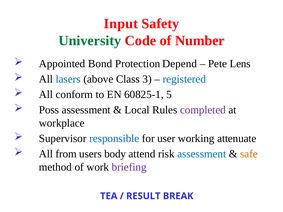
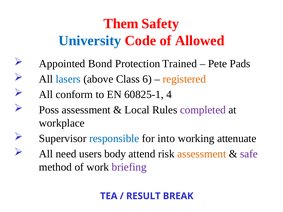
Input: Input -> Them (121, 24)
University colour: green -> blue (90, 41)
Number: Number -> Allowed (200, 41)
Depend: Depend -> Trained (180, 64)
Lens: Lens -> Pads (240, 64)
3: 3 -> 6 (147, 79)
registered colour: blue -> orange (184, 79)
5: 5 -> 4 (169, 95)
user: user -> into (166, 139)
from: from -> need (66, 154)
assessment colour: blue -> orange (202, 154)
safe colour: orange -> purple (249, 154)
